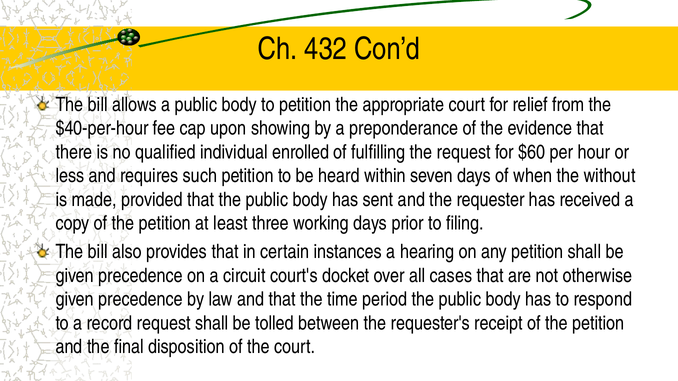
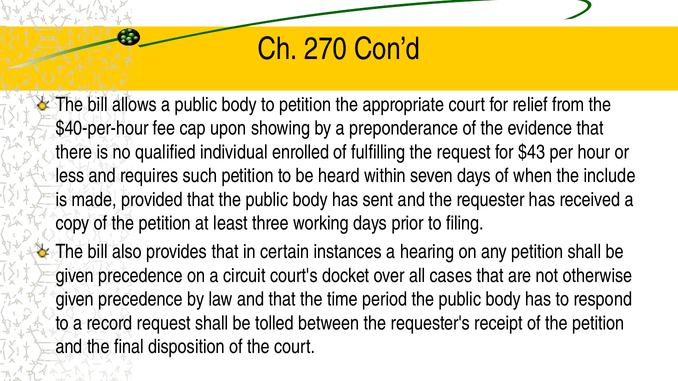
432: 432 -> 270 (326, 49)
$60: $60 -> $43 (532, 152)
without: without -> include (610, 176)
